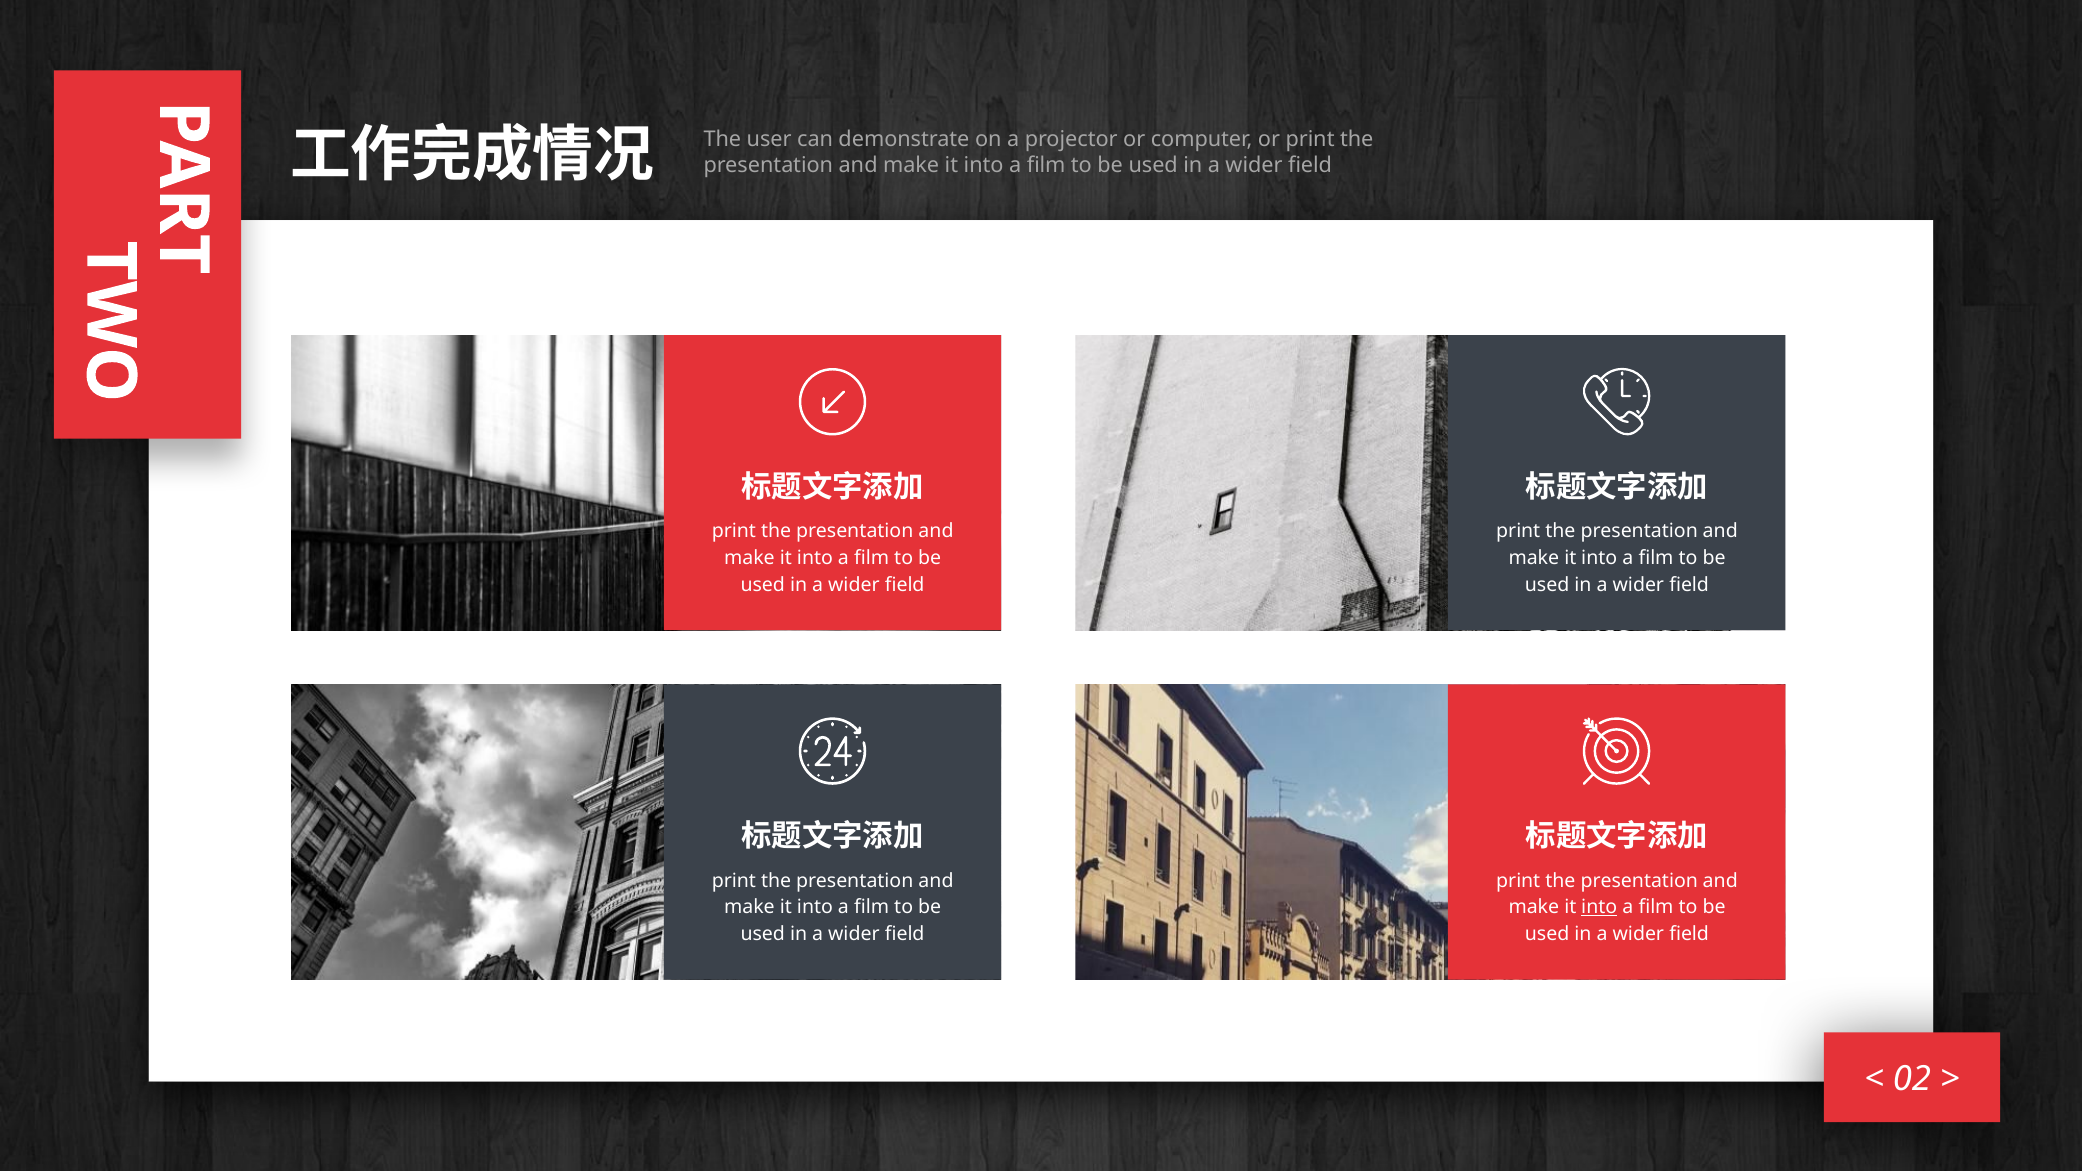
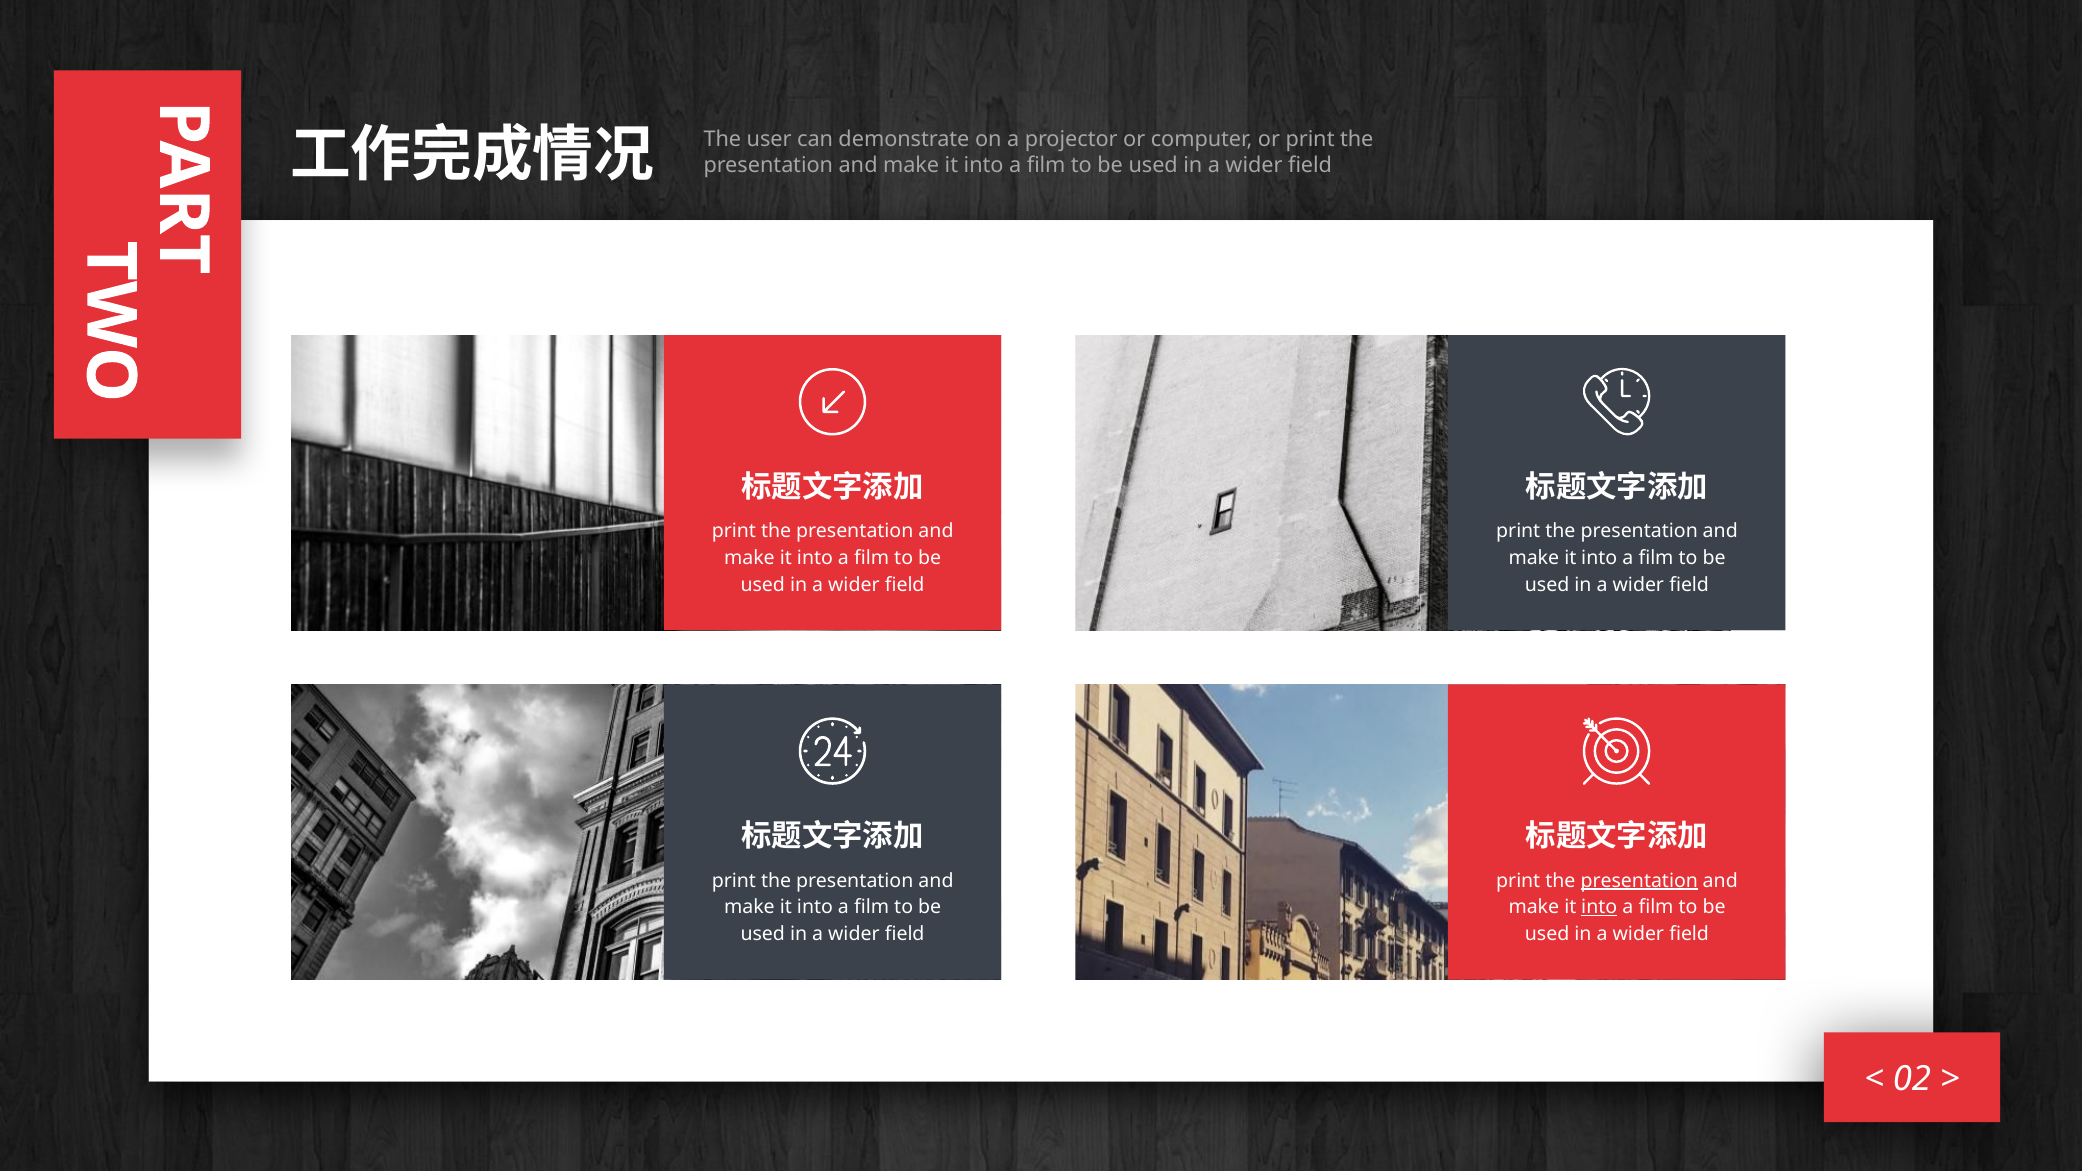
presentation underline: none -> present (1639, 881)
